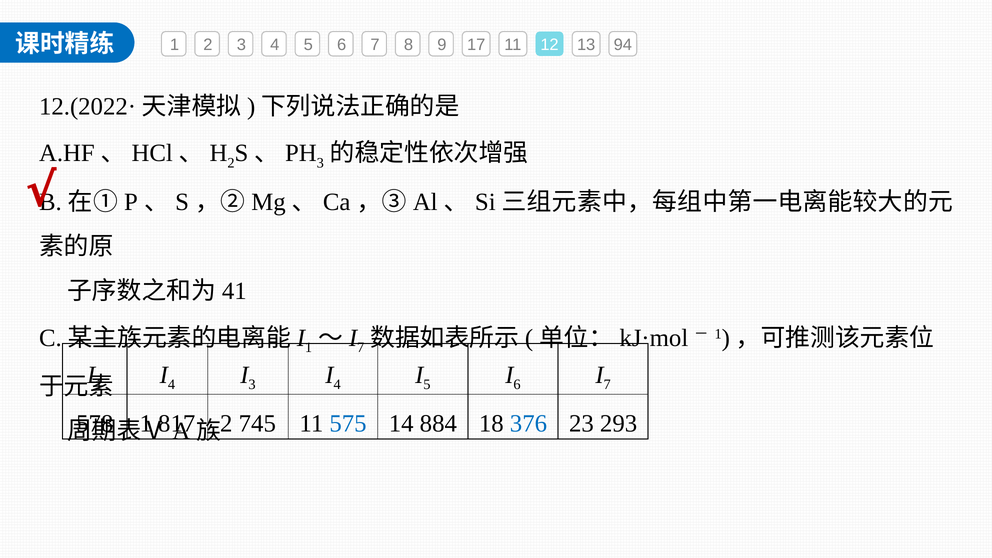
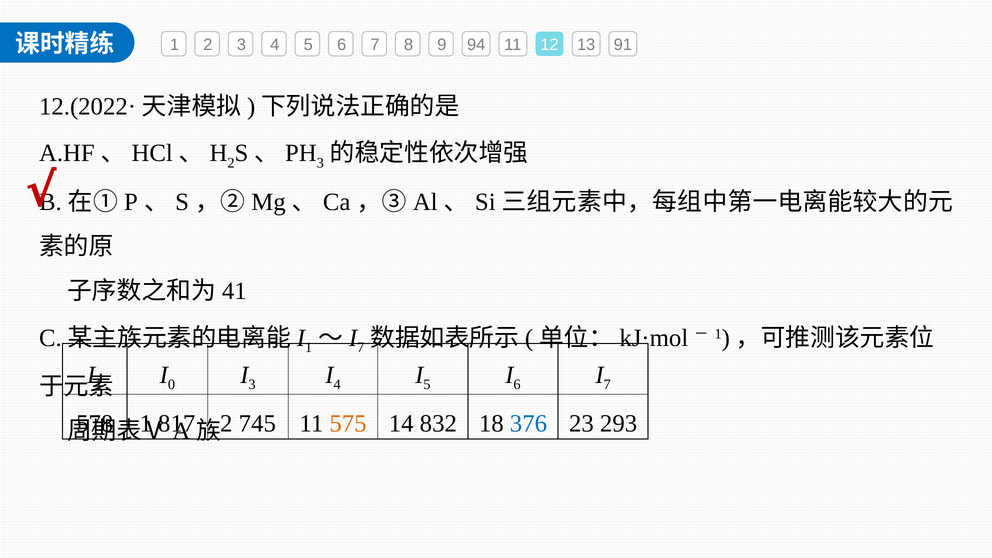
17: 17 -> 94 (476, 45)
94: 94 -> 91 (623, 45)
4: 4 -> 0 (171, 385)
575 colour: blue -> orange (348, 424)
884: 884 -> 832 (438, 424)
